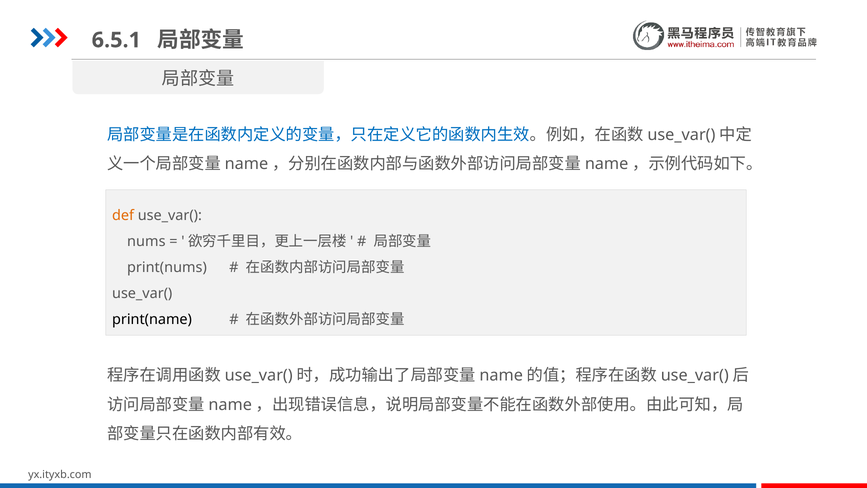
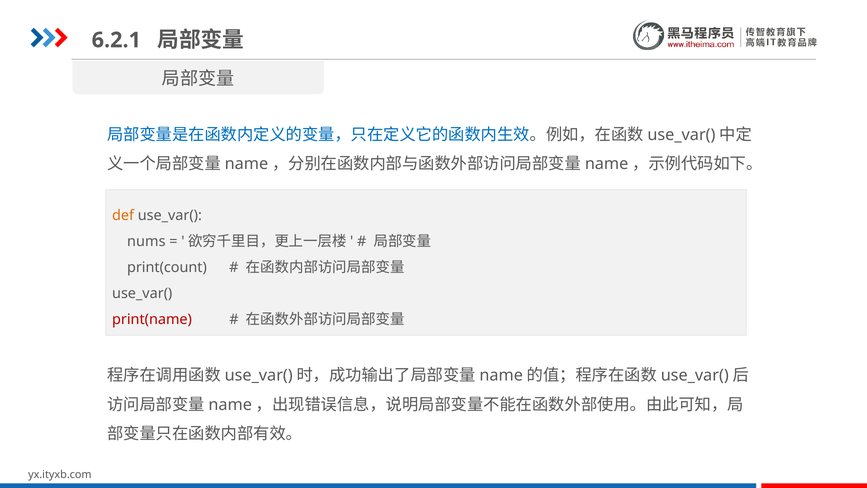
6.5.1: 6.5.1 -> 6.2.1 (116, 40)
print(nums: print(nums -> print(count (167, 268)
print(name colour: black -> red (152, 320)
